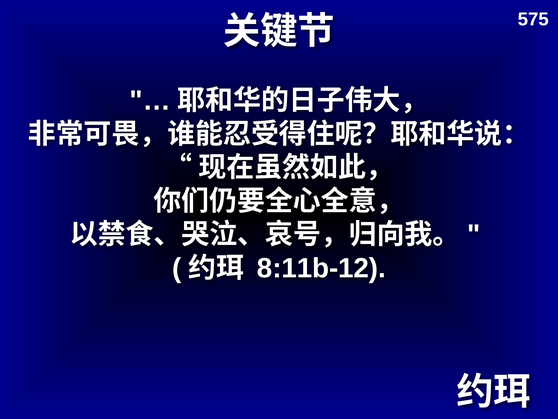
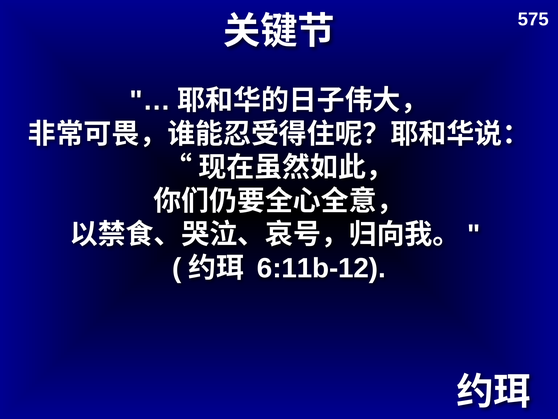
8:11b-12: 8:11b-12 -> 6:11b-12 (321, 268)
